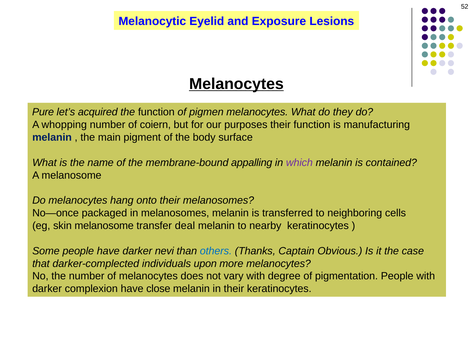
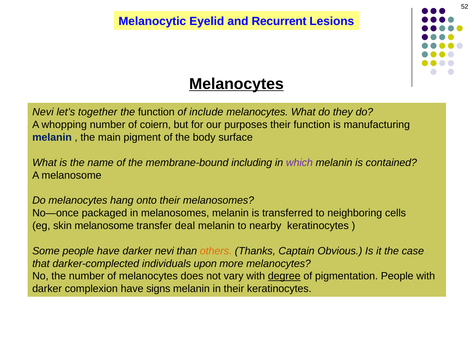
Exposure: Exposure -> Recurrent (279, 21)
Pure: Pure -> Nevi (43, 112)
acquired: acquired -> together (98, 112)
pigmen: pigmen -> include (206, 112)
appalling: appalling -> including (252, 163)
others colour: blue -> orange (216, 251)
degree underline: none -> present (284, 276)
close: close -> signs (158, 289)
